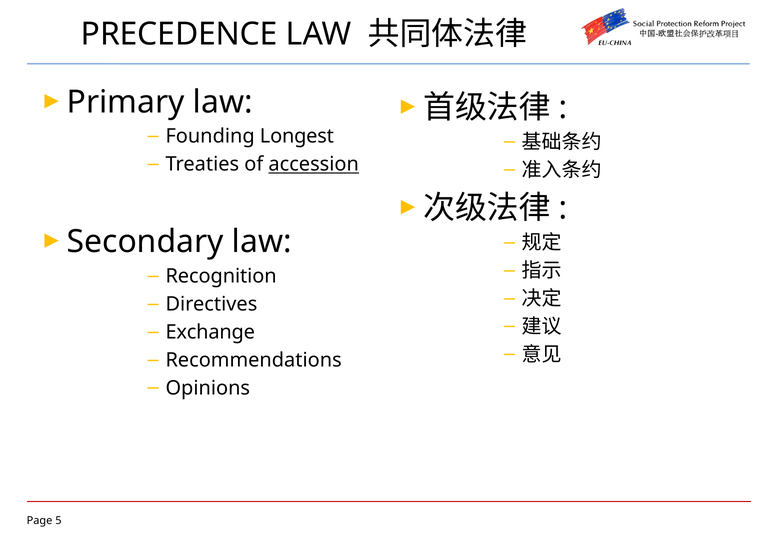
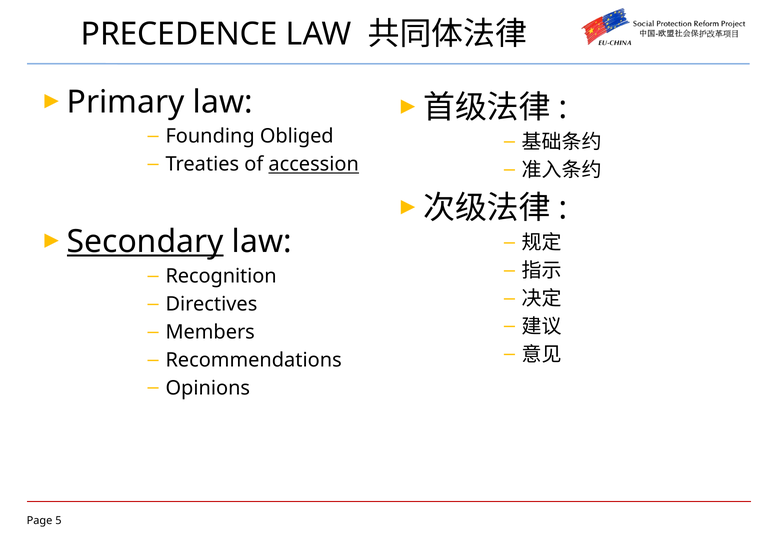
Longest: Longest -> Obliged (297, 136)
Secondary underline: none -> present (145, 242)
Exchange: Exchange -> Members (210, 332)
